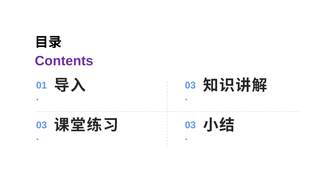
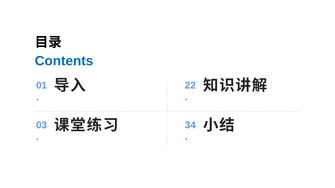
Contents colour: purple -> blue (64, 61)
03: 03 -> 22 (190, 86)
03: 03 -> 34 (190, 126)
